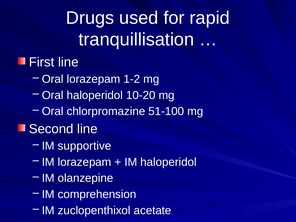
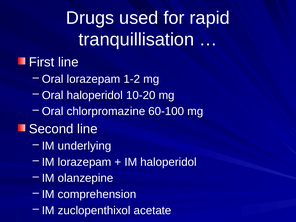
51-100: 51-100 -> 60-100 (166, 111)
supportive: supportive -> underlying (85, 146)
